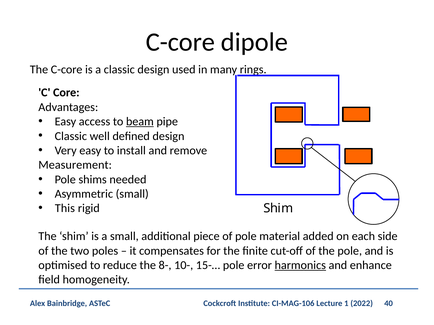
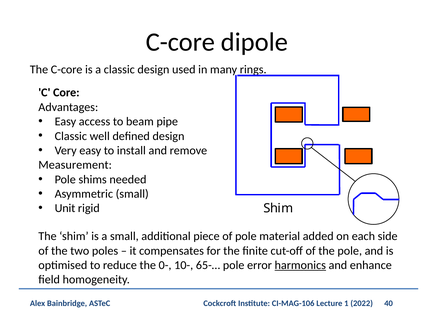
beam underline: present -> none (140, 122)
This: This -> Unit (65, 209)
8-: 8- -> 0- (165, 266)
15-…: 15-… -> 65-… (208, 266)
